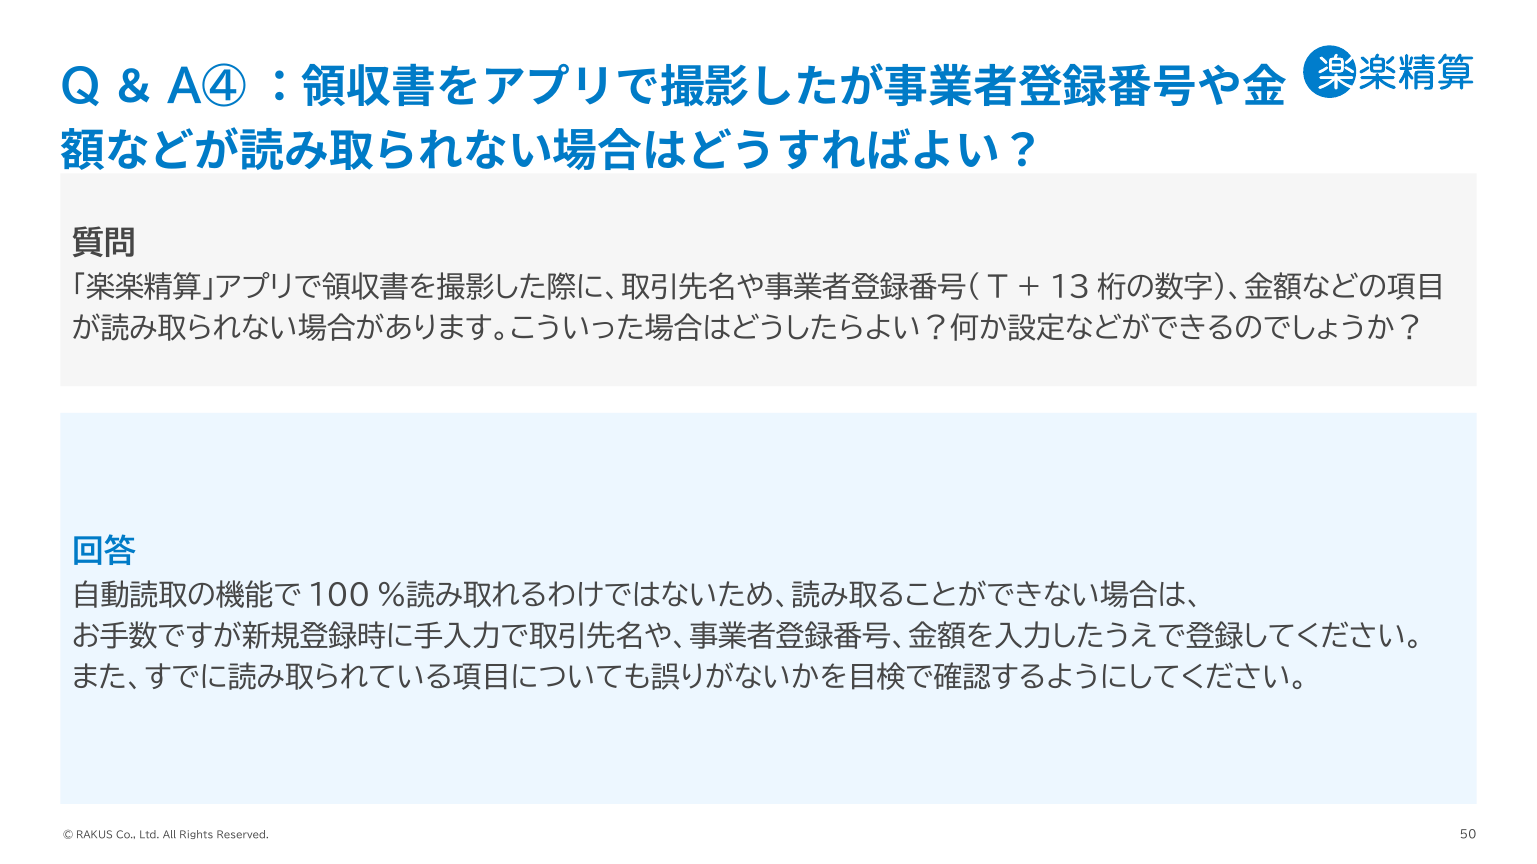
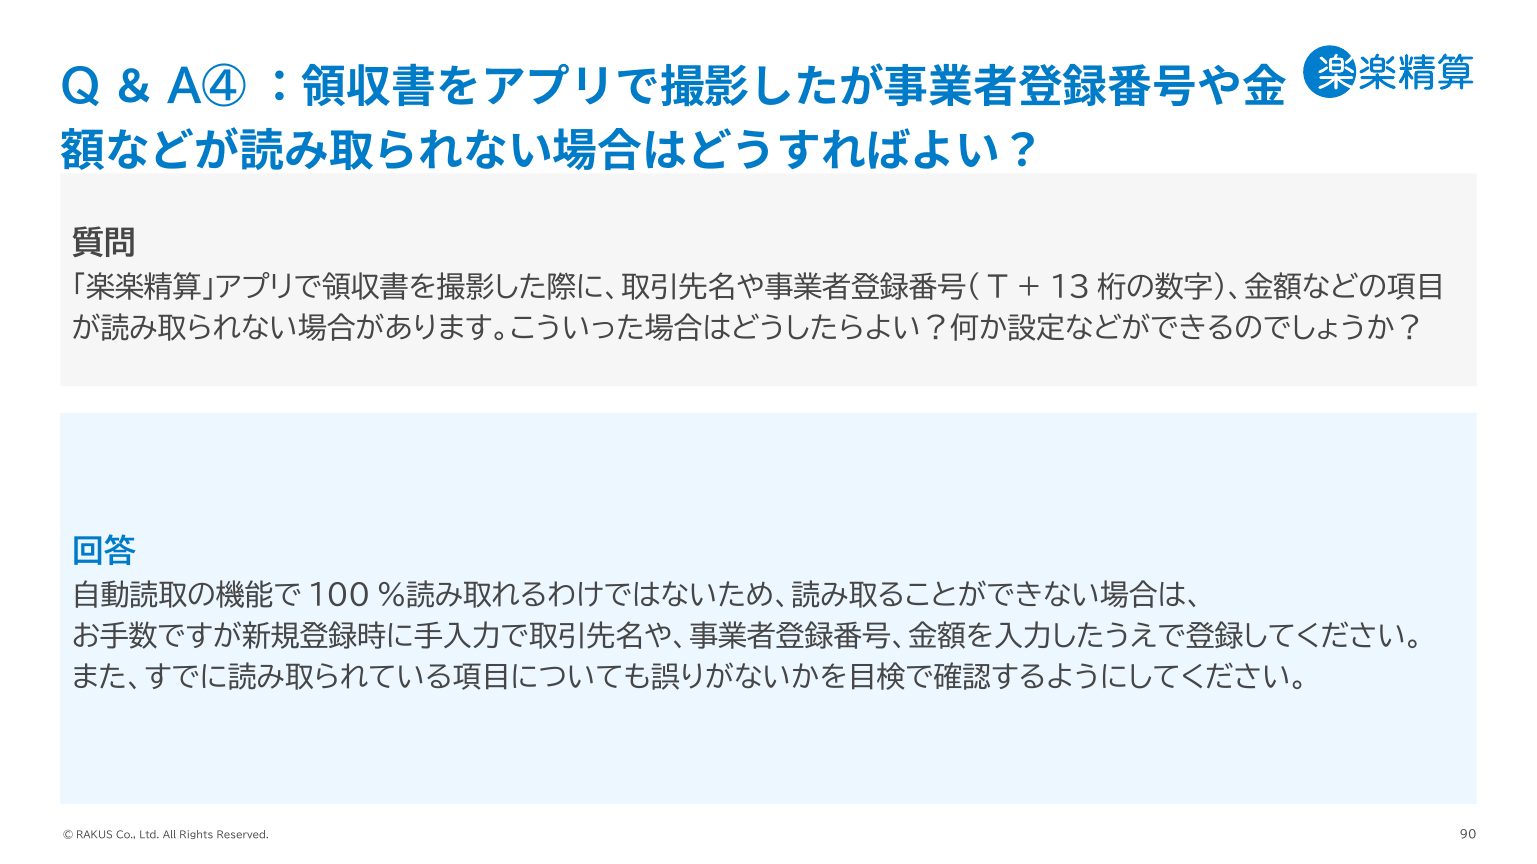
50: 50 -> 90 (1468, 835)
